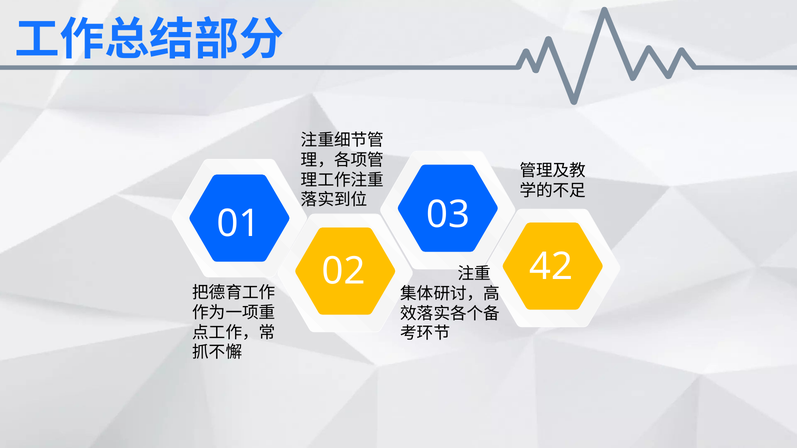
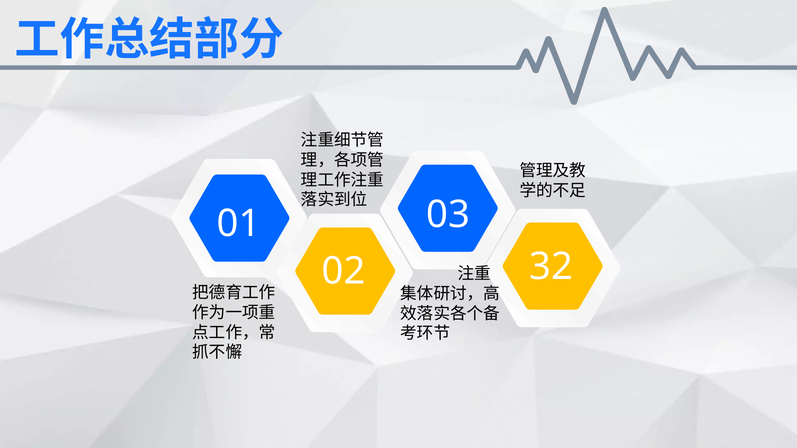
42: 42 -> 32 (551, 267)
